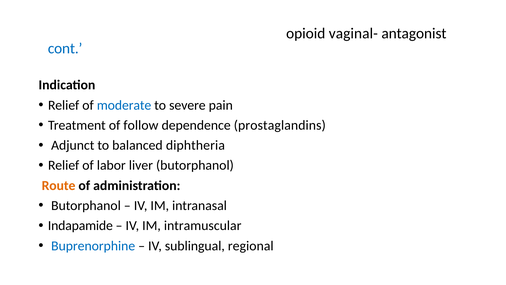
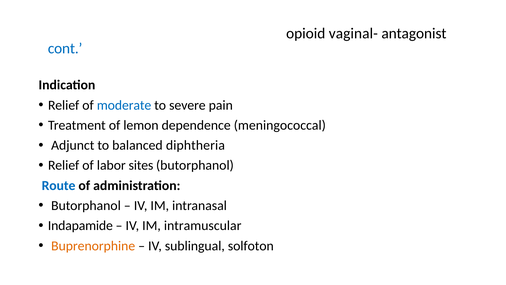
follow: follow -> lemon (141, 125)
prostaglandins: prostaglandins -> meningococcal (280, 125)
liver: liver -> sites (141, 165)
Route colour: orange -> blue (59, 185)
Buprenorphine colour: blue -> orange (93, 245)
regional: regional -> solfoton (251, 245)
